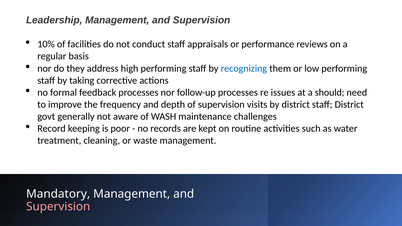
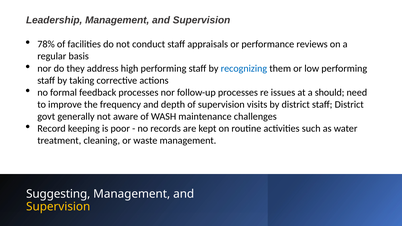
10%: 10% -> 78% (46, 44)
Mandatory: Mandatory -> Suggesting (58, 194)
Supervision colour: pink -> yellow (58, 207)
